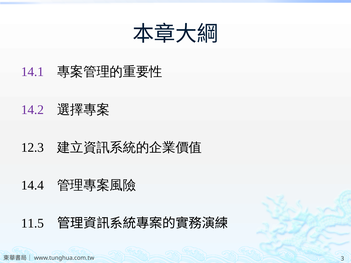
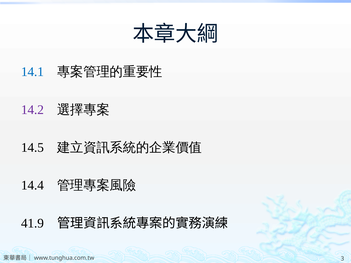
14.1 colour: purple -> blue (33, 72)
12.3: 12.3 -> 14.5 (33, 148)
11.5: 11.5 -> 41.9 (33, 223)
